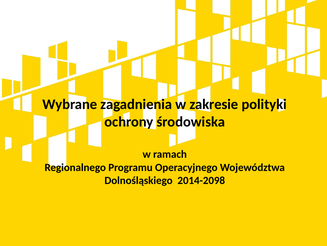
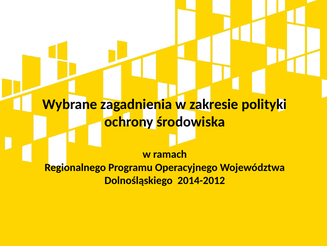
2014-2098: 2014-2098 -> 2014-2012 (201, 180)
